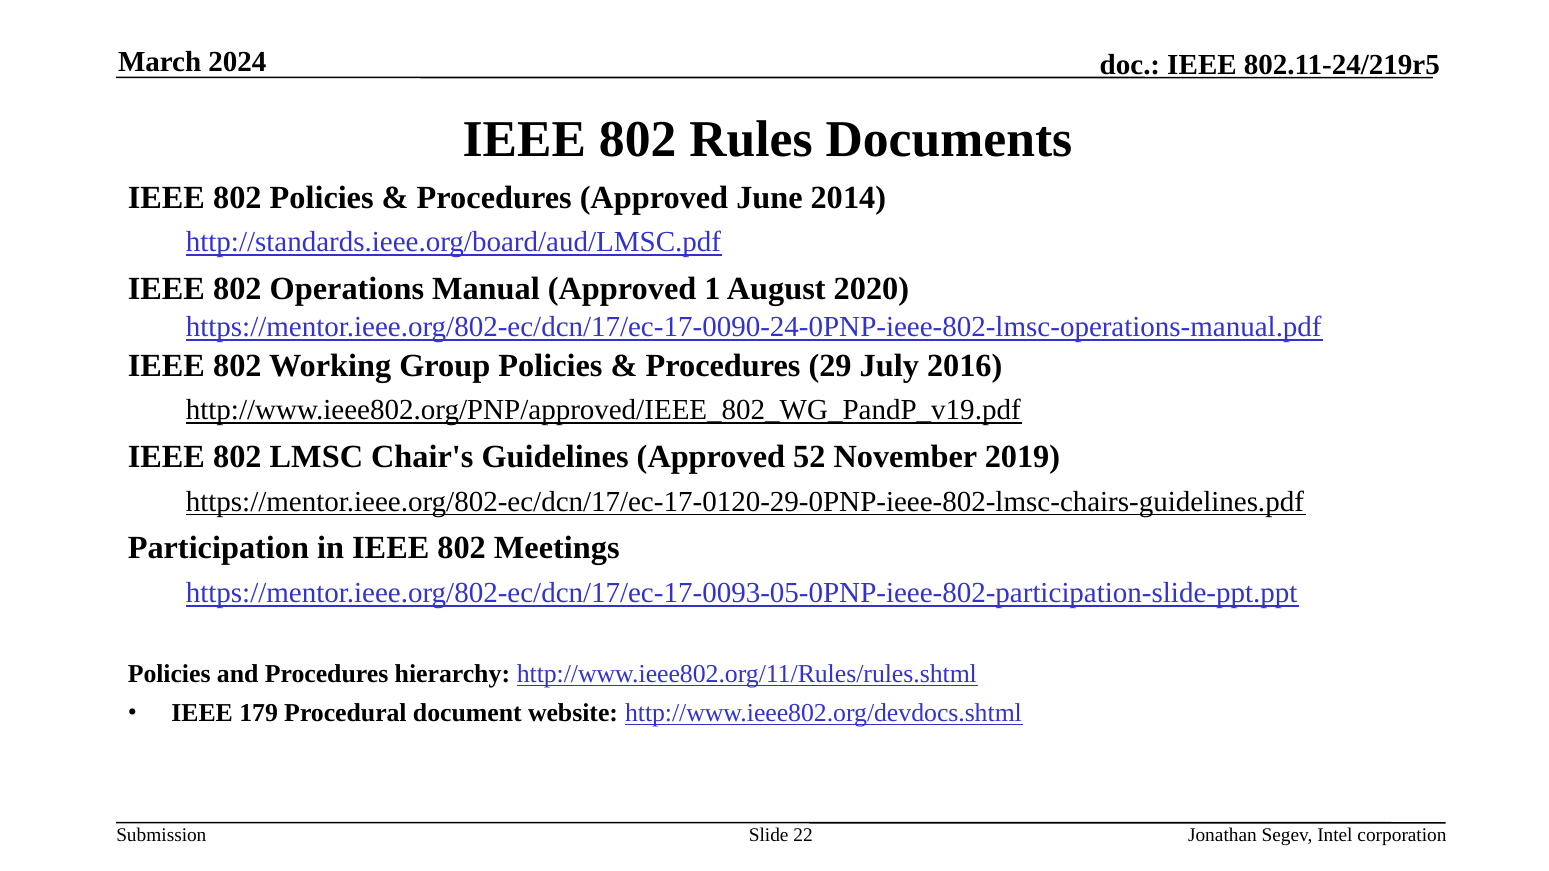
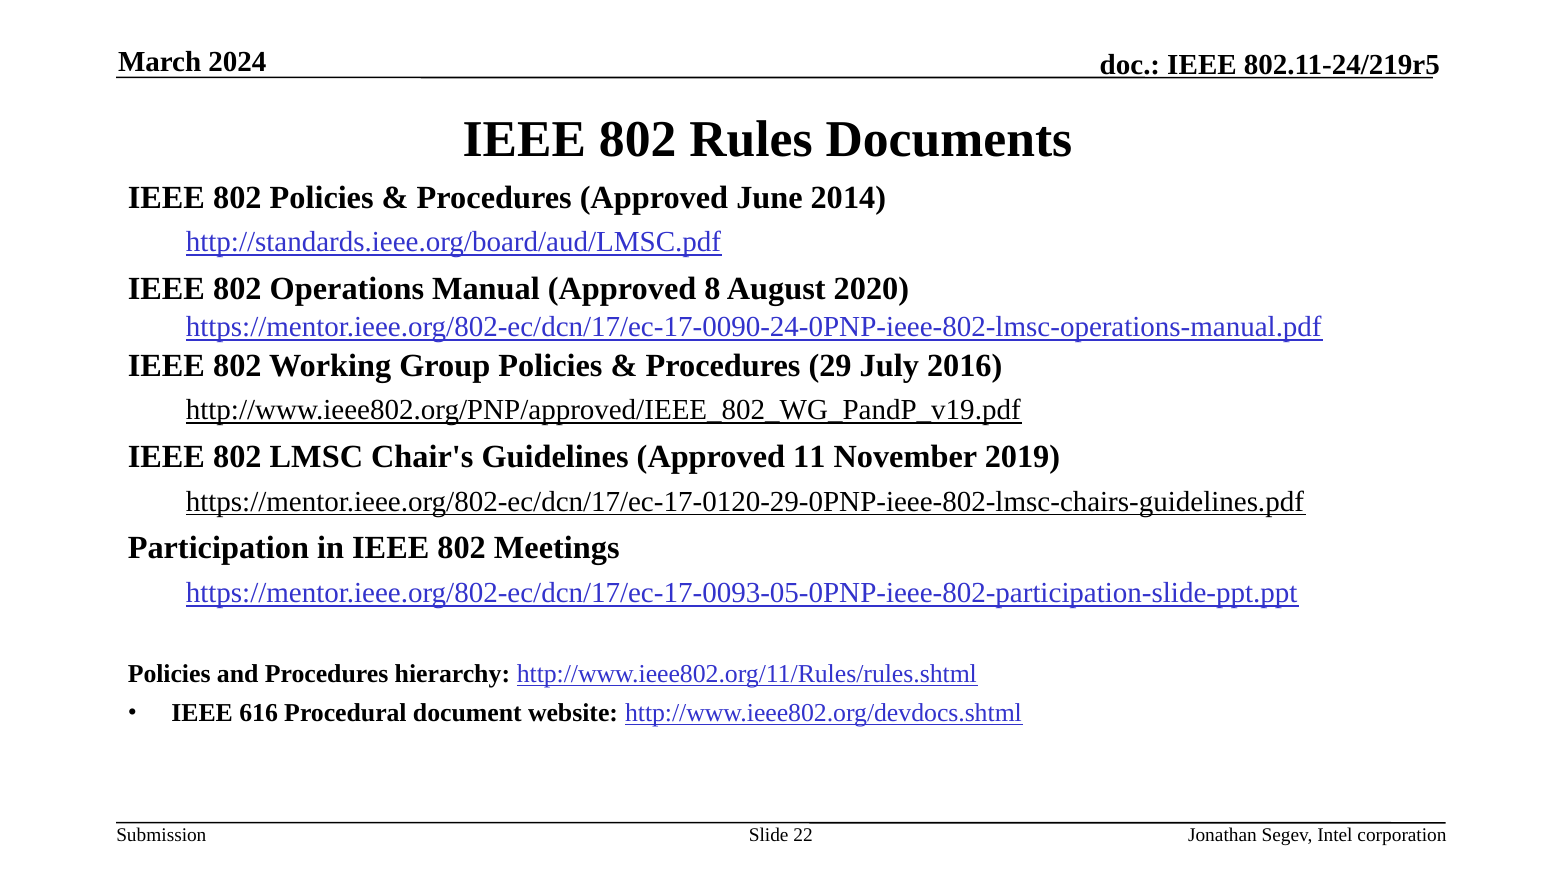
1: 1 -> 8 (712, 289)
52: 52 -> 11 (809, 457)
179: 179 -> 616 (259, 714)
